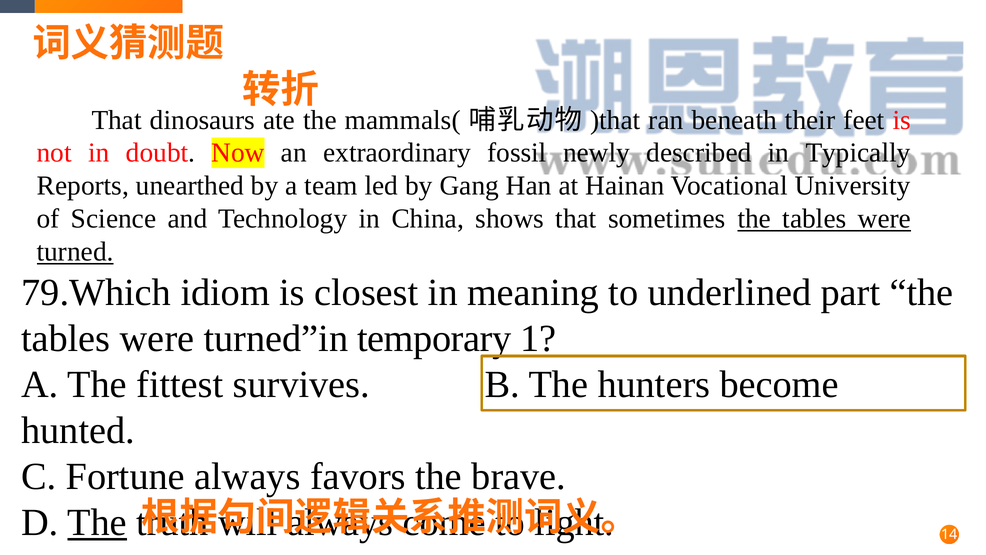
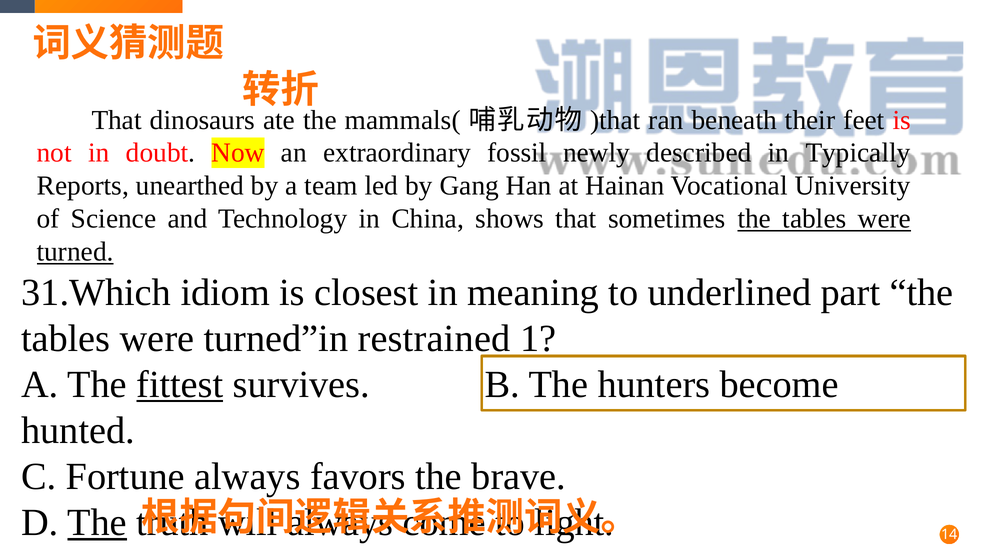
79.Which: 79.Which -> 31.Which (96, 292)
temporary: temporary -> restrained (434, 338)
fittest underline: none -> present (180, 384)
